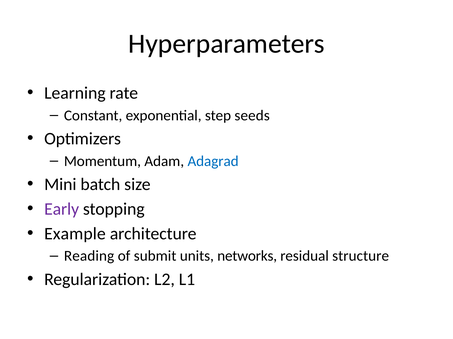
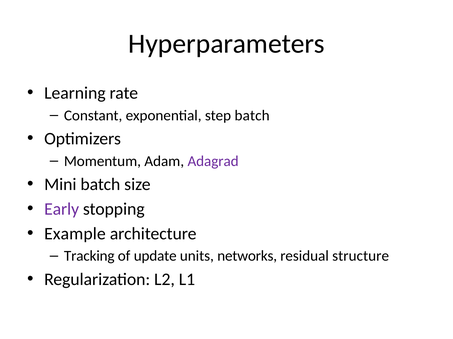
step seeds: seeds -> batch (252, 116)
Adagrad colour: blue -> purple (213, 162)
Reading: Reading -> Tracking (89, 257)
submit: submit -> update (155, 257)
